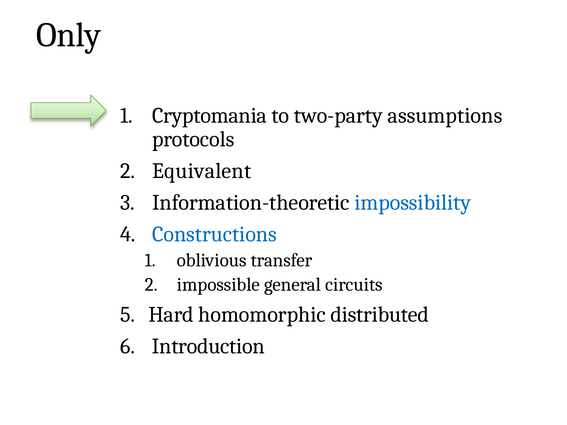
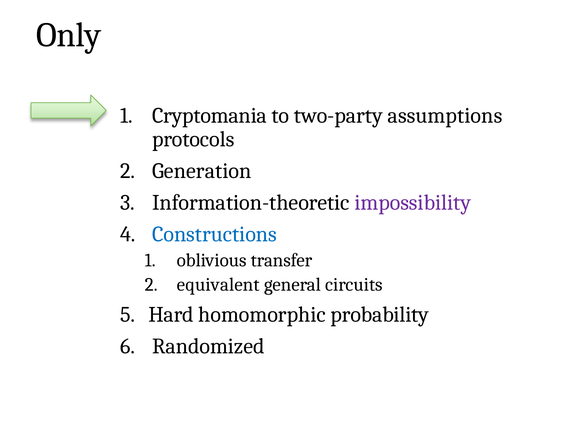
Equivalent: Equivalent -> Generation (202, 171)
impossibility colour: blue -> purple (413, 203)
impossible: impossible -> equivalent (218, 285)
distributed: distributed -> probability (380, 315)
Introduction: Introduction -> Randomized (208, 346)
